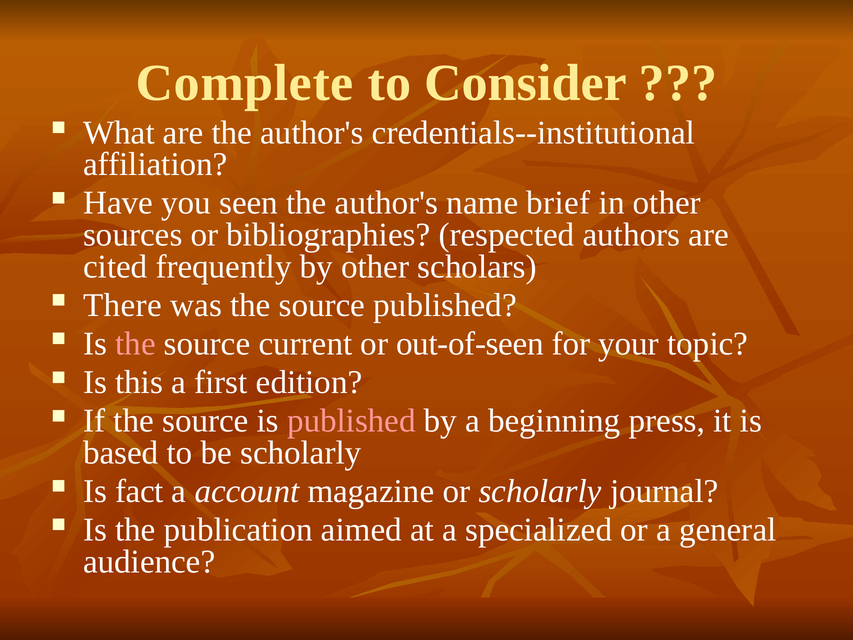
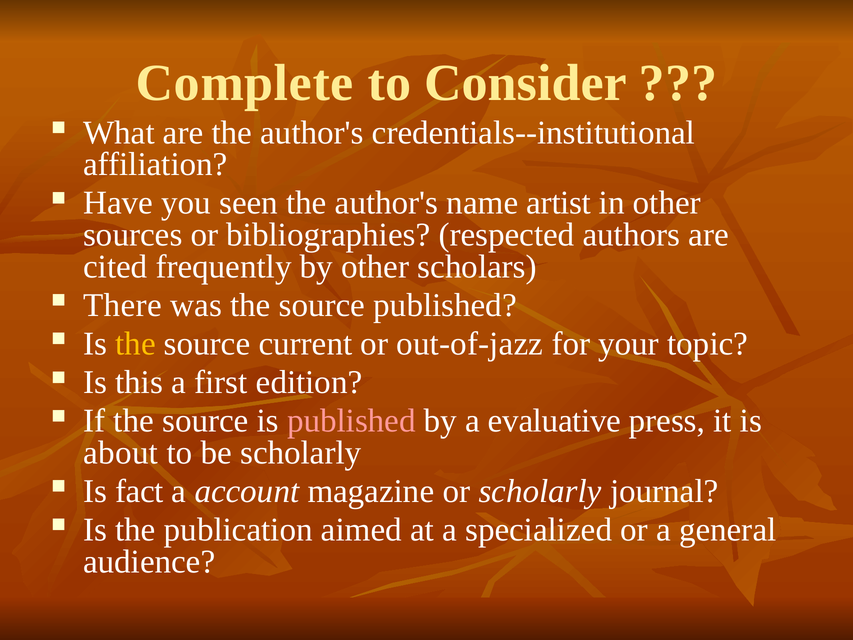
brief: brief -> artist (559, 203)
the colour: pink -> yellow (136, 344)
out-of-seen: out-of-seen -> out-of-jazz (470, 344)
beginning: beginning -> evaluative (555, 421)
based: based -> about (121, 453)
